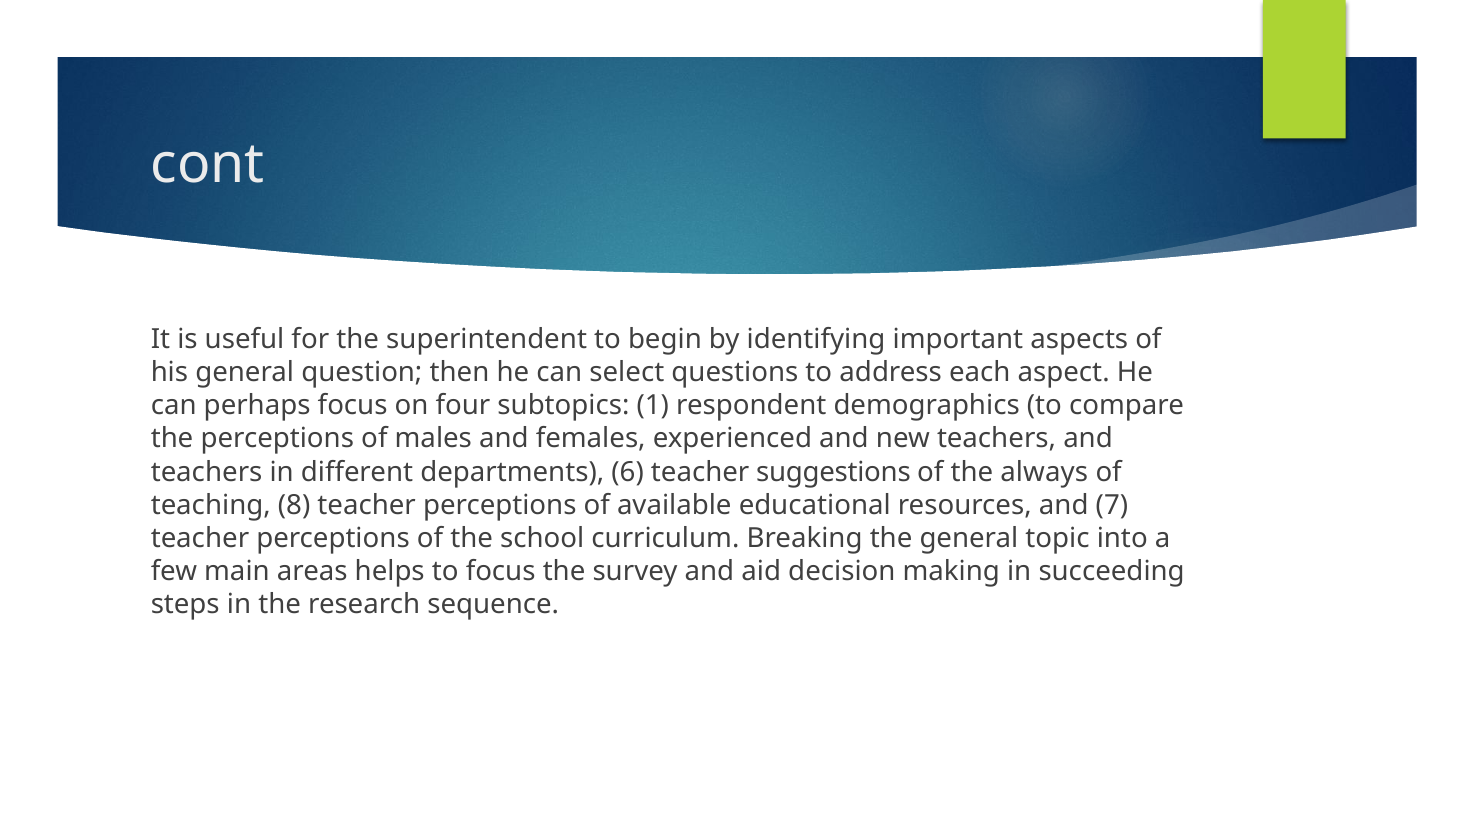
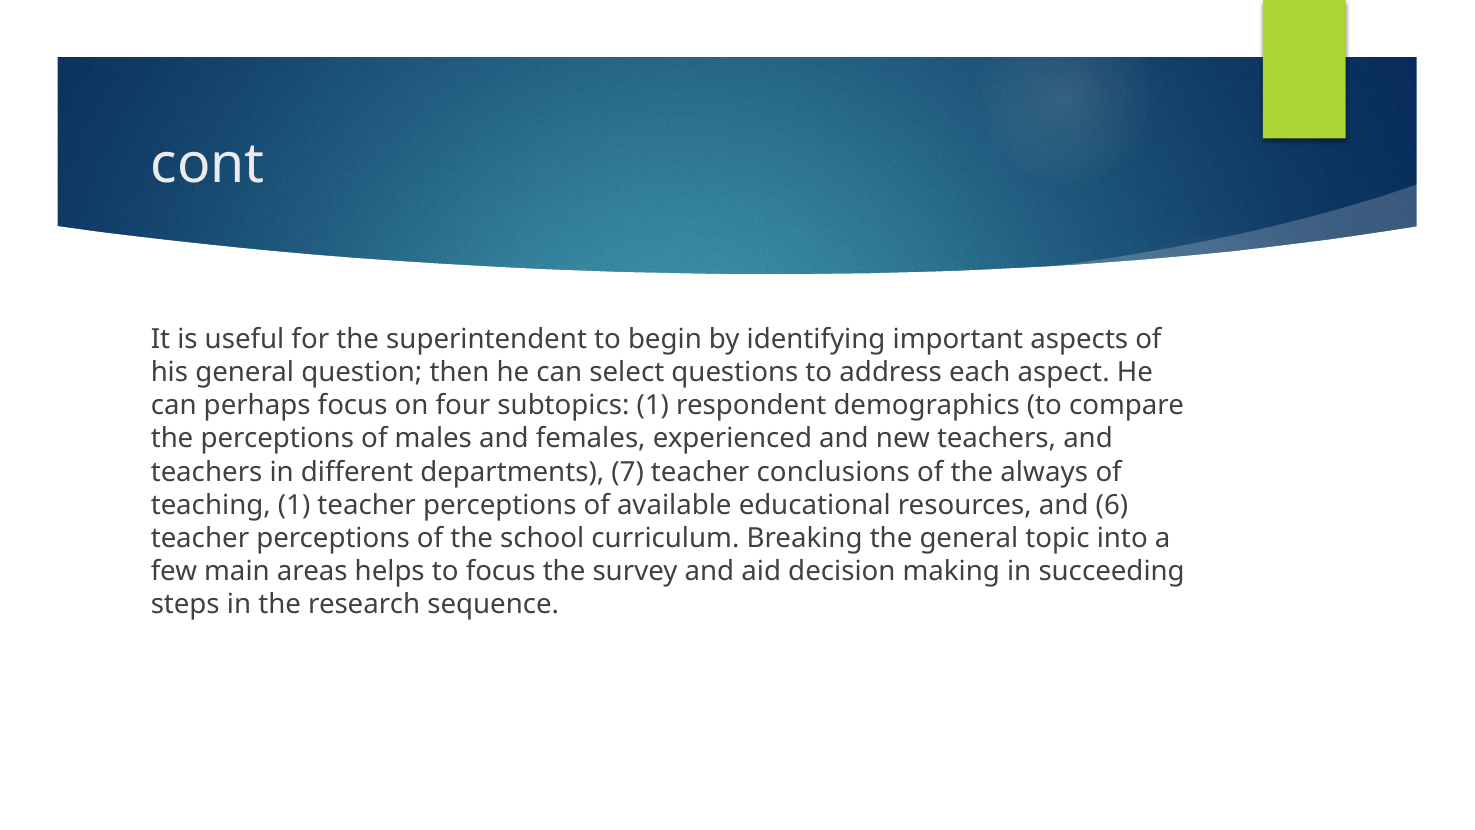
6: 6 -> 7 (628, 472)
suggestions: suggestions -> conclusions (833, 472)
teaching 8: 8 -> 1 (294, 505)
7: 7 -> 6 (1112, 505)
